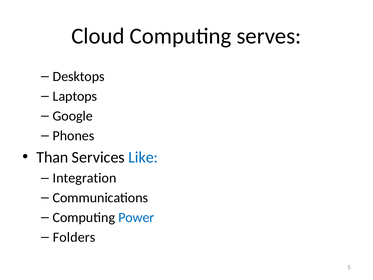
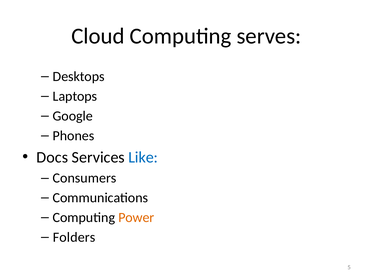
Than: Than -> Docs (52, 157)
Integration: Integration -> Consumers (85, 178)
Power colour: blue -> orange (136, 217)
